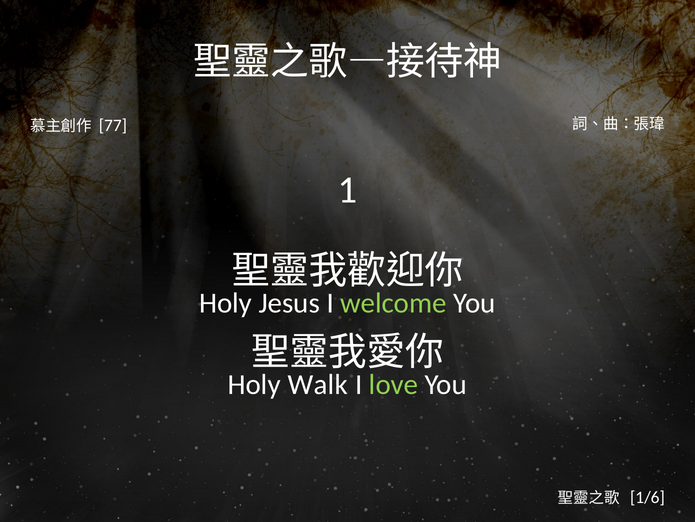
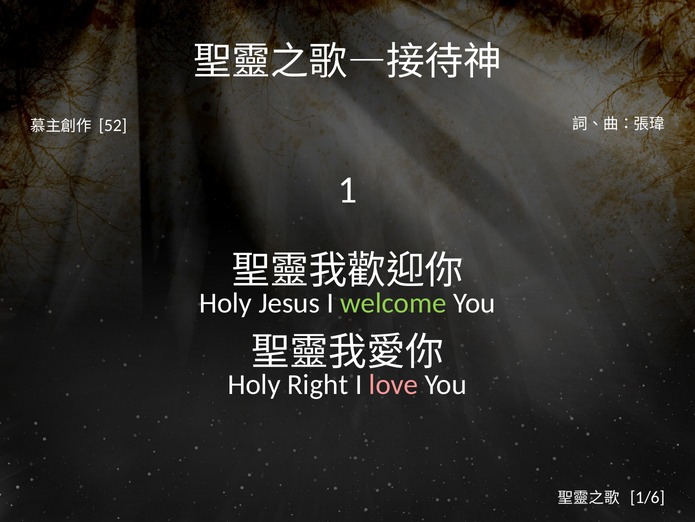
77: 77 -> 52 (113, 125)
Walk: Walk -> Right (318, 384)
love colour: light green -> pink (394, 384)
